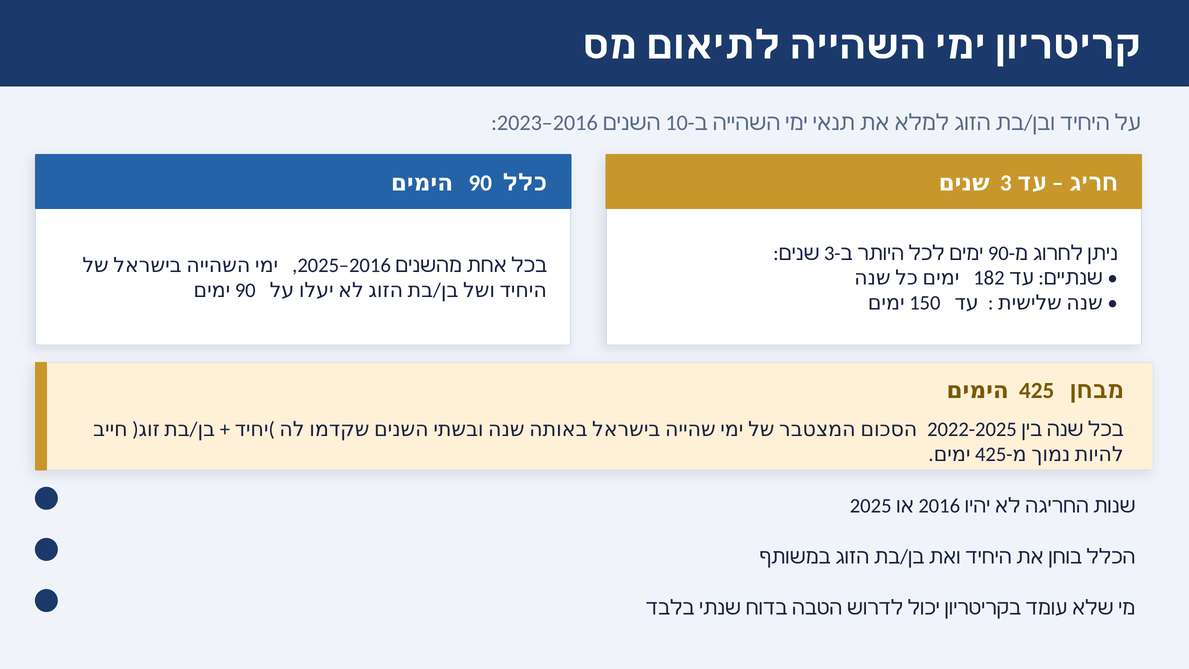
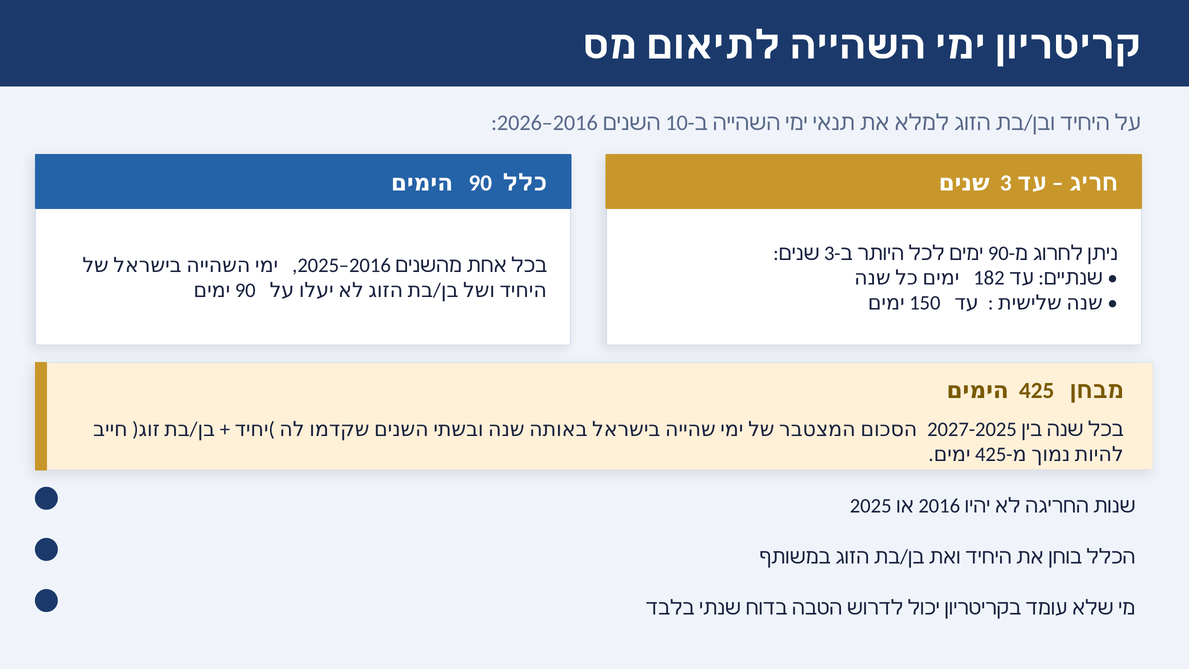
2023: 2023 -> 2026 (519, 123)
2022-2025: 2022-2025 -> 2027-2025 (972, 430)
